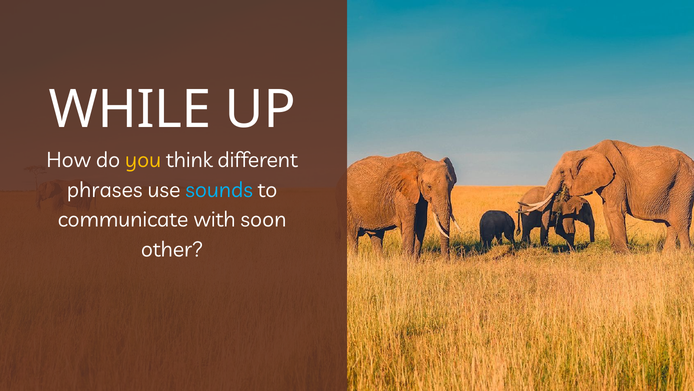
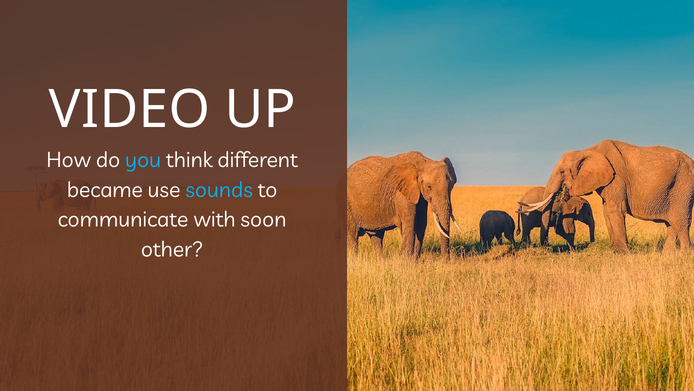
WHILE: WHILE -> VIDEO (130, 110)
you colour: yellow -> light blue (143, 160)
phrases: phrases -> became (105, 190)
